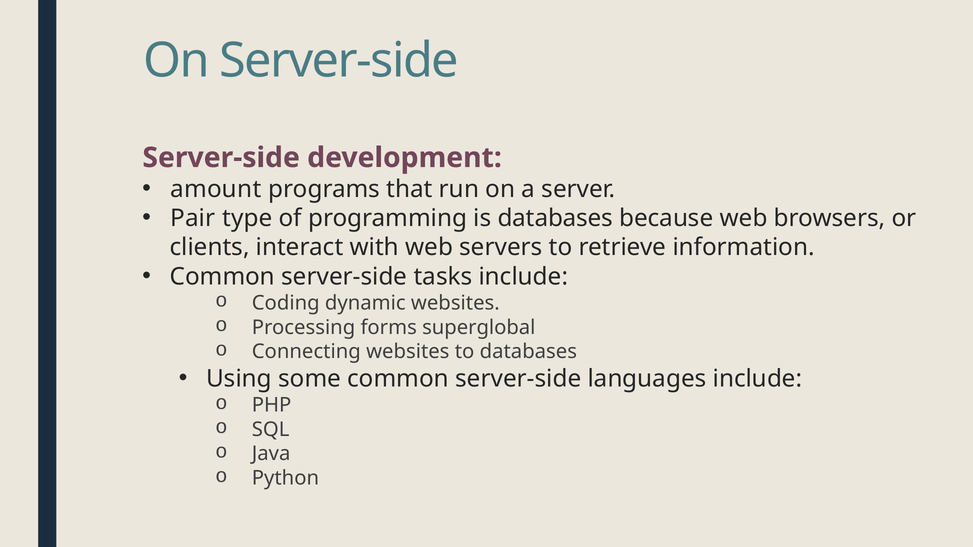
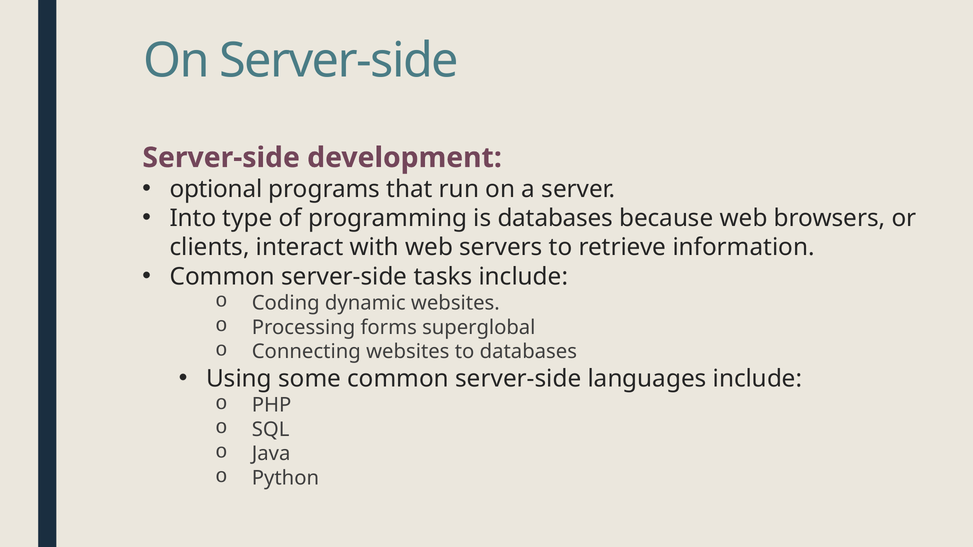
amount: amount -> optional (216, 189)
Pair: Pair -> Into (193, 218)
